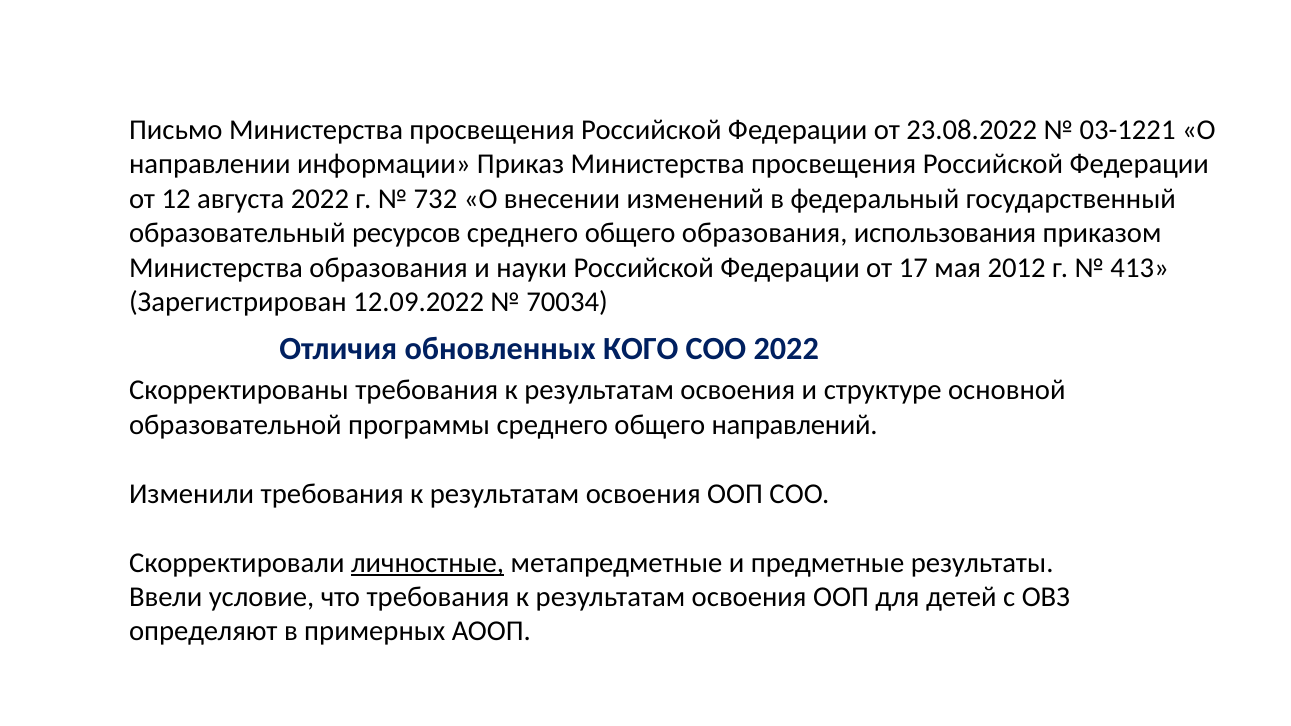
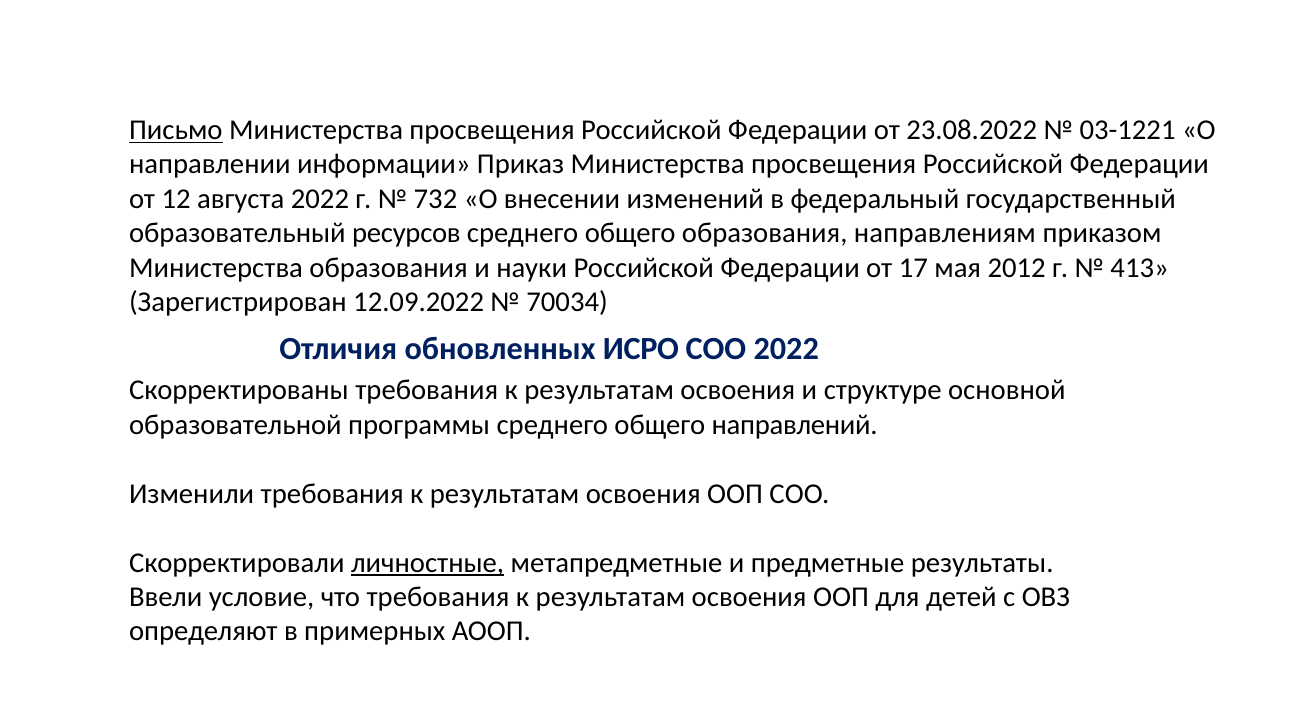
Письмо underline: none -> present (176, 130)
использования: использования -> направлениям (945, 233)
КОГО: КОГО -> ИСРО (641, 349)
